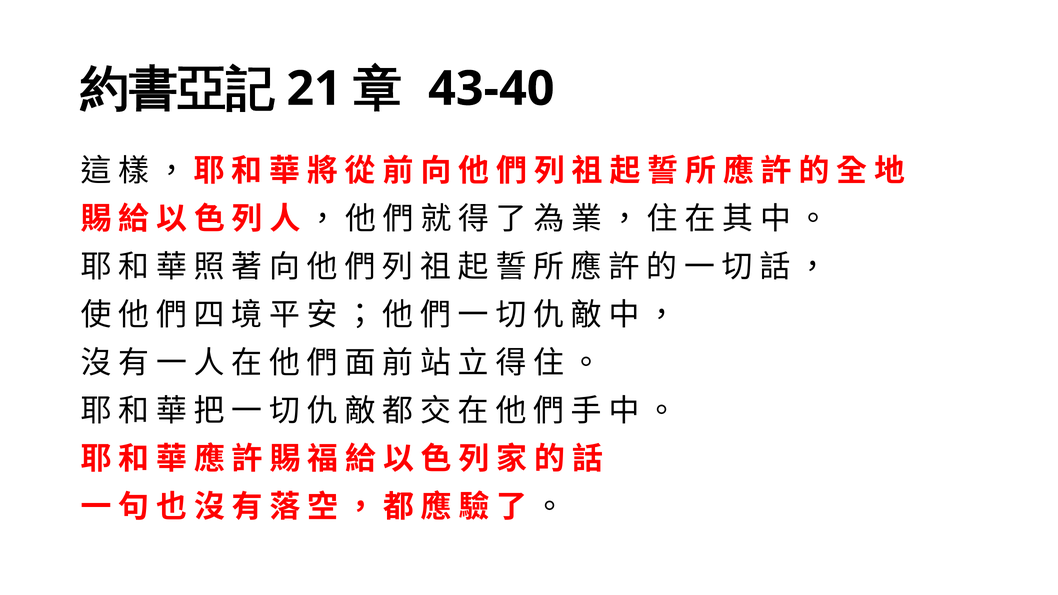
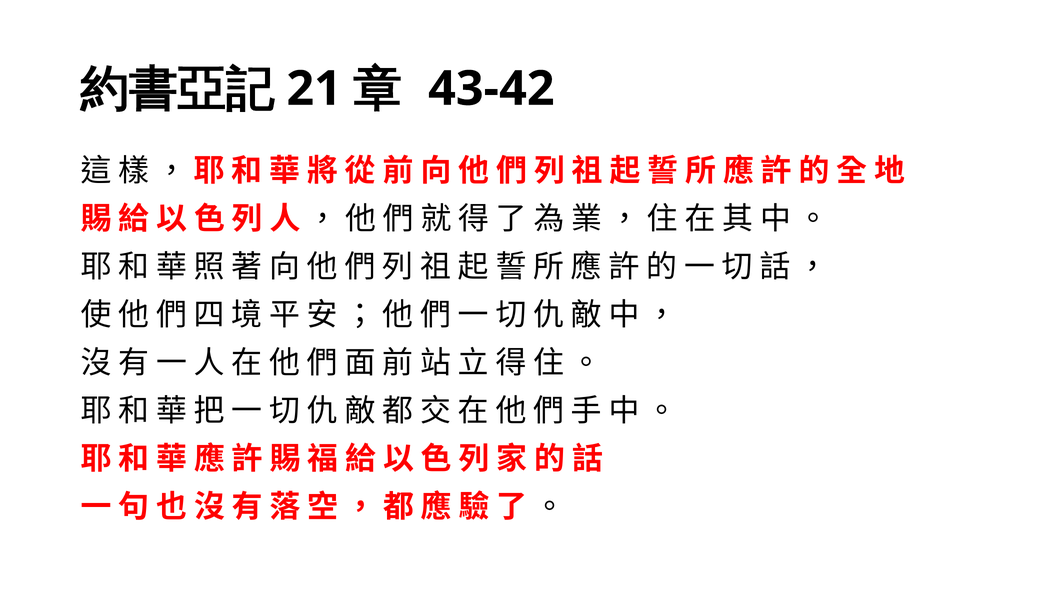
43-40: 43-40 -> 43-42 (491, 89)
